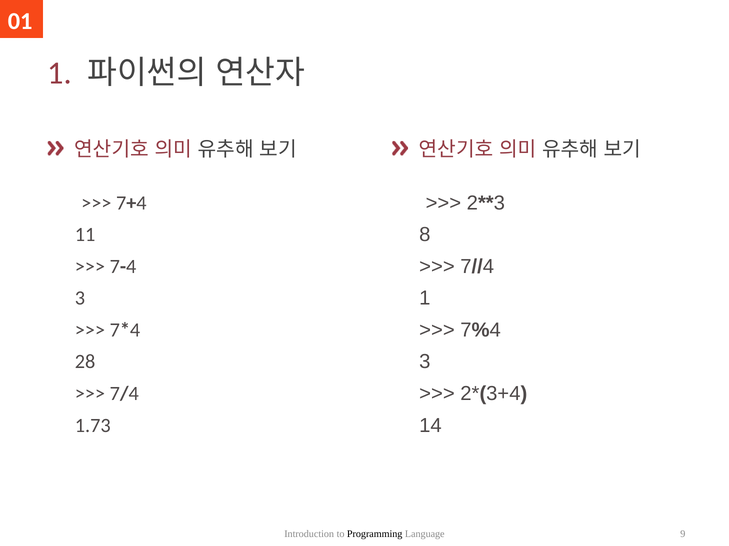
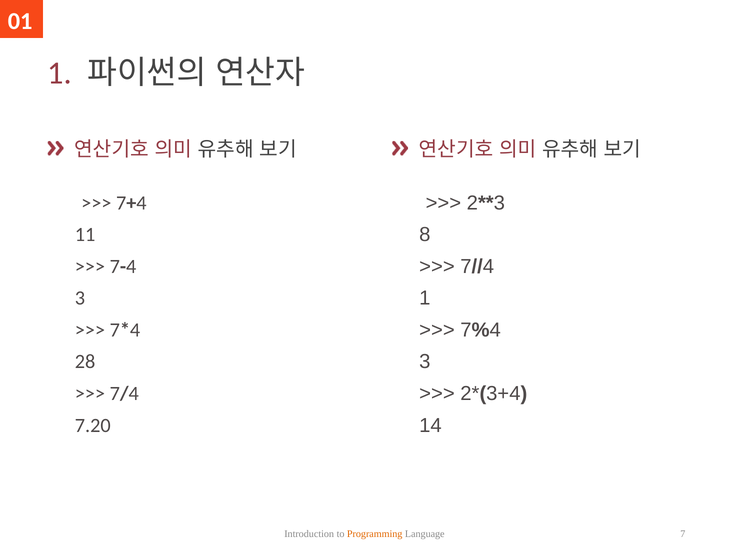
1.73: 1.73 -> 7.20 (93, 426)
Programming colour: black -> orange (375, 534)
9: 9 -> 7 (683, 534)
